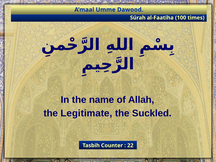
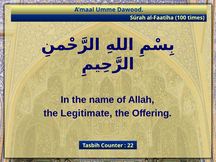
Suckled: Suckled -> Offering (152, 113)
